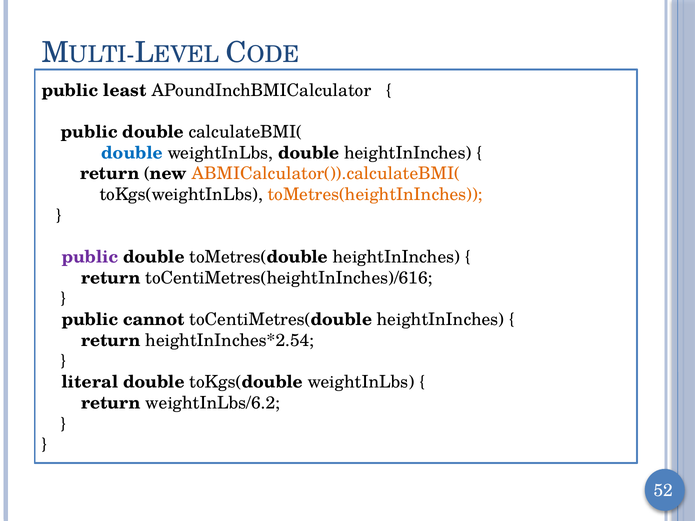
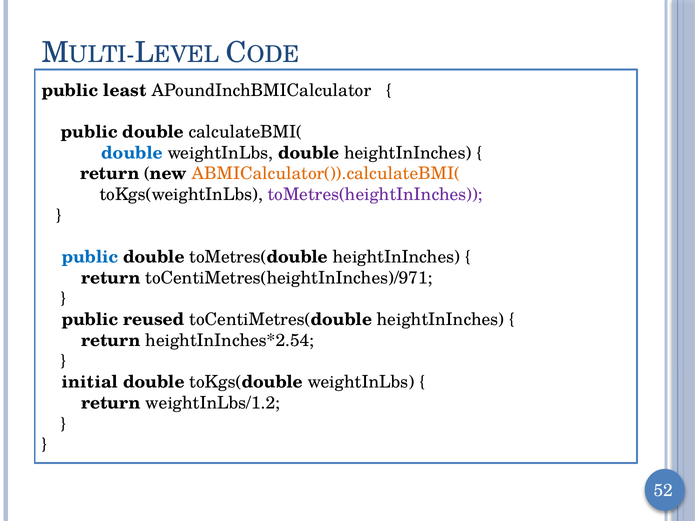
toMetres(heightInInches colour: orange -> purple (375, 195)
public colour: purple -> blue (90, 257)
toCentiMetres(heightInInches)/616: toCentiMetres(heightInInches)/616 -> toCentiMetres(heightInInches)/971 (289, 278)
cannot: cannot -> reused (154, 320)
literal: literal -> initial (90, 382)
weightInLbs/6.2: weightInLbs/6.2 -> weightInLbs/1.2 (213, 403)
